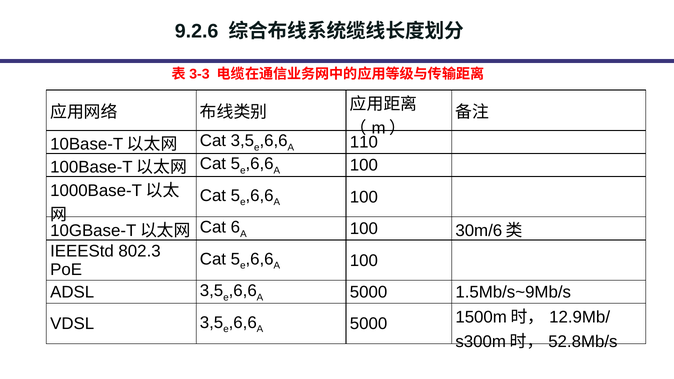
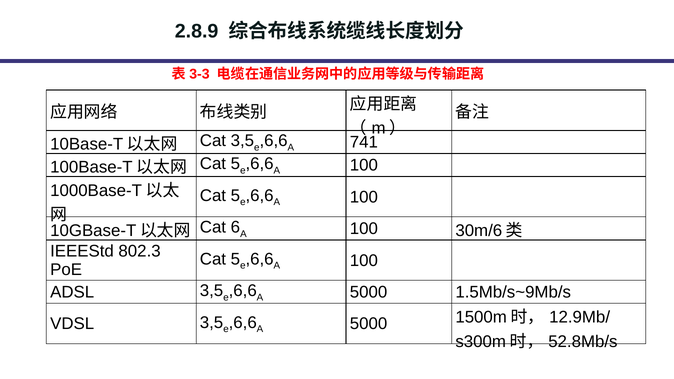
9.2.6: 9.2.6 -> 2.8.9 (197, 31)
110: 110 -> 741 (364, 142)
